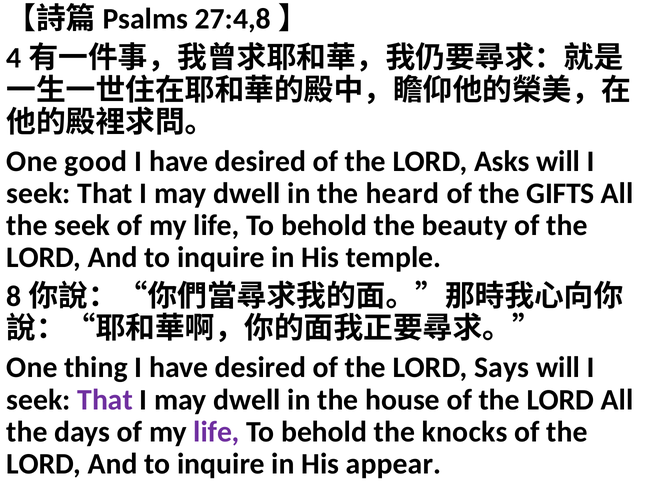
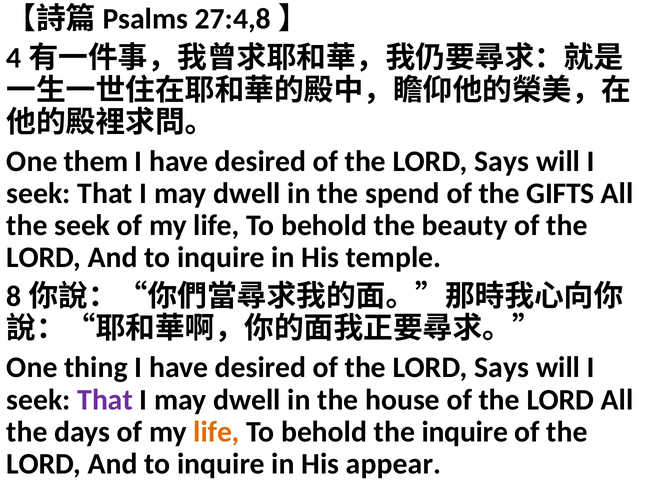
good: good -> them (96, 161)
Asks: Asks -> Says (502, 161)
heard: heard -> spend (402, 193)
life colour: purple -> orange (217, 432)
the knocks: knocks -> inquire (465, 432)
